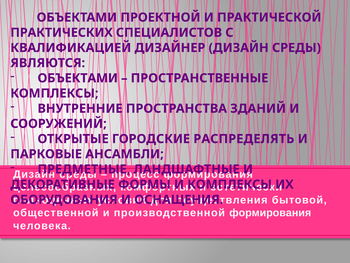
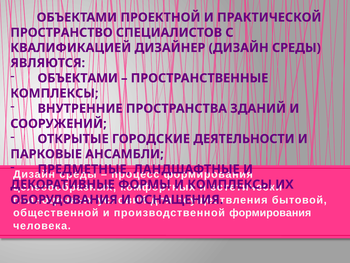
ПРАКТИЧЕСКИХ: ПРАКТИЧЕСКИХ -> ПРОСТРАНСТВО (61, 33)
РАСПРЕДЕЛЯТЬ: РАСПРЕДЕЛЯТЬ -> ДЕЯТЕЛЬНОСТИ (244, 139)
